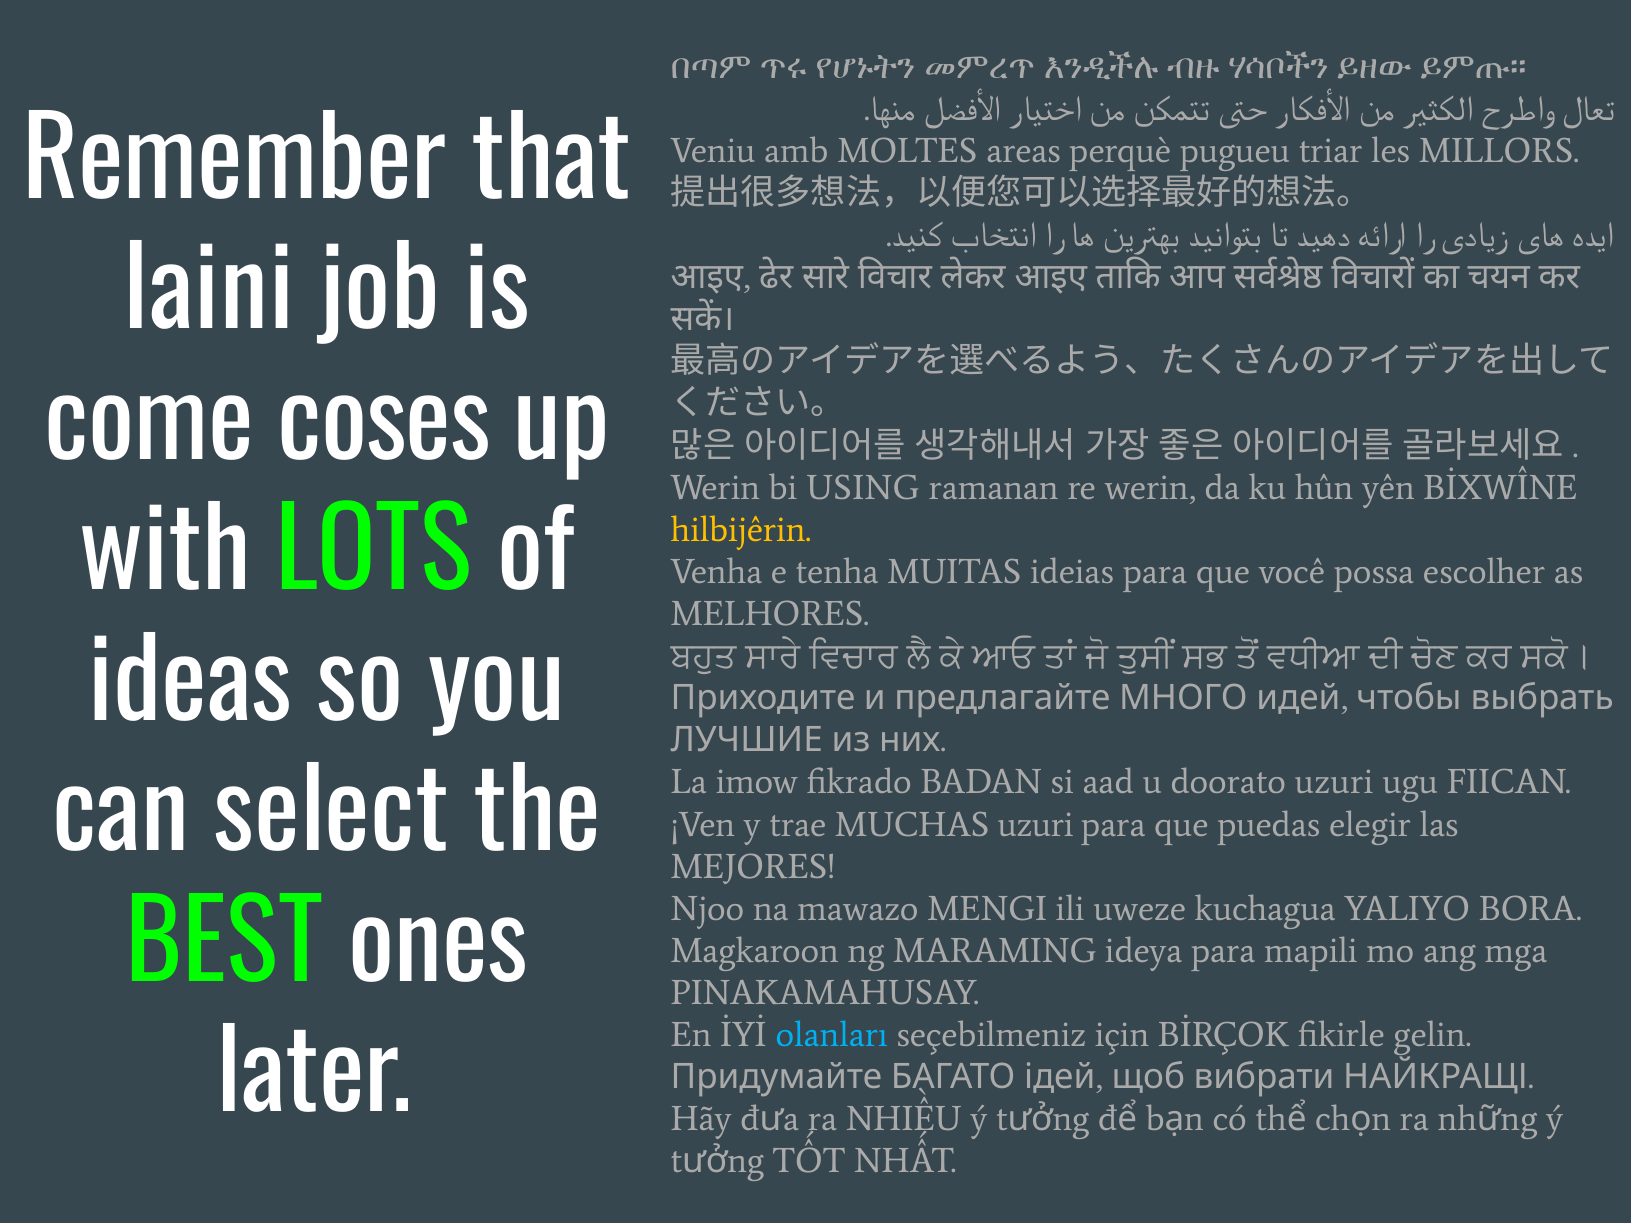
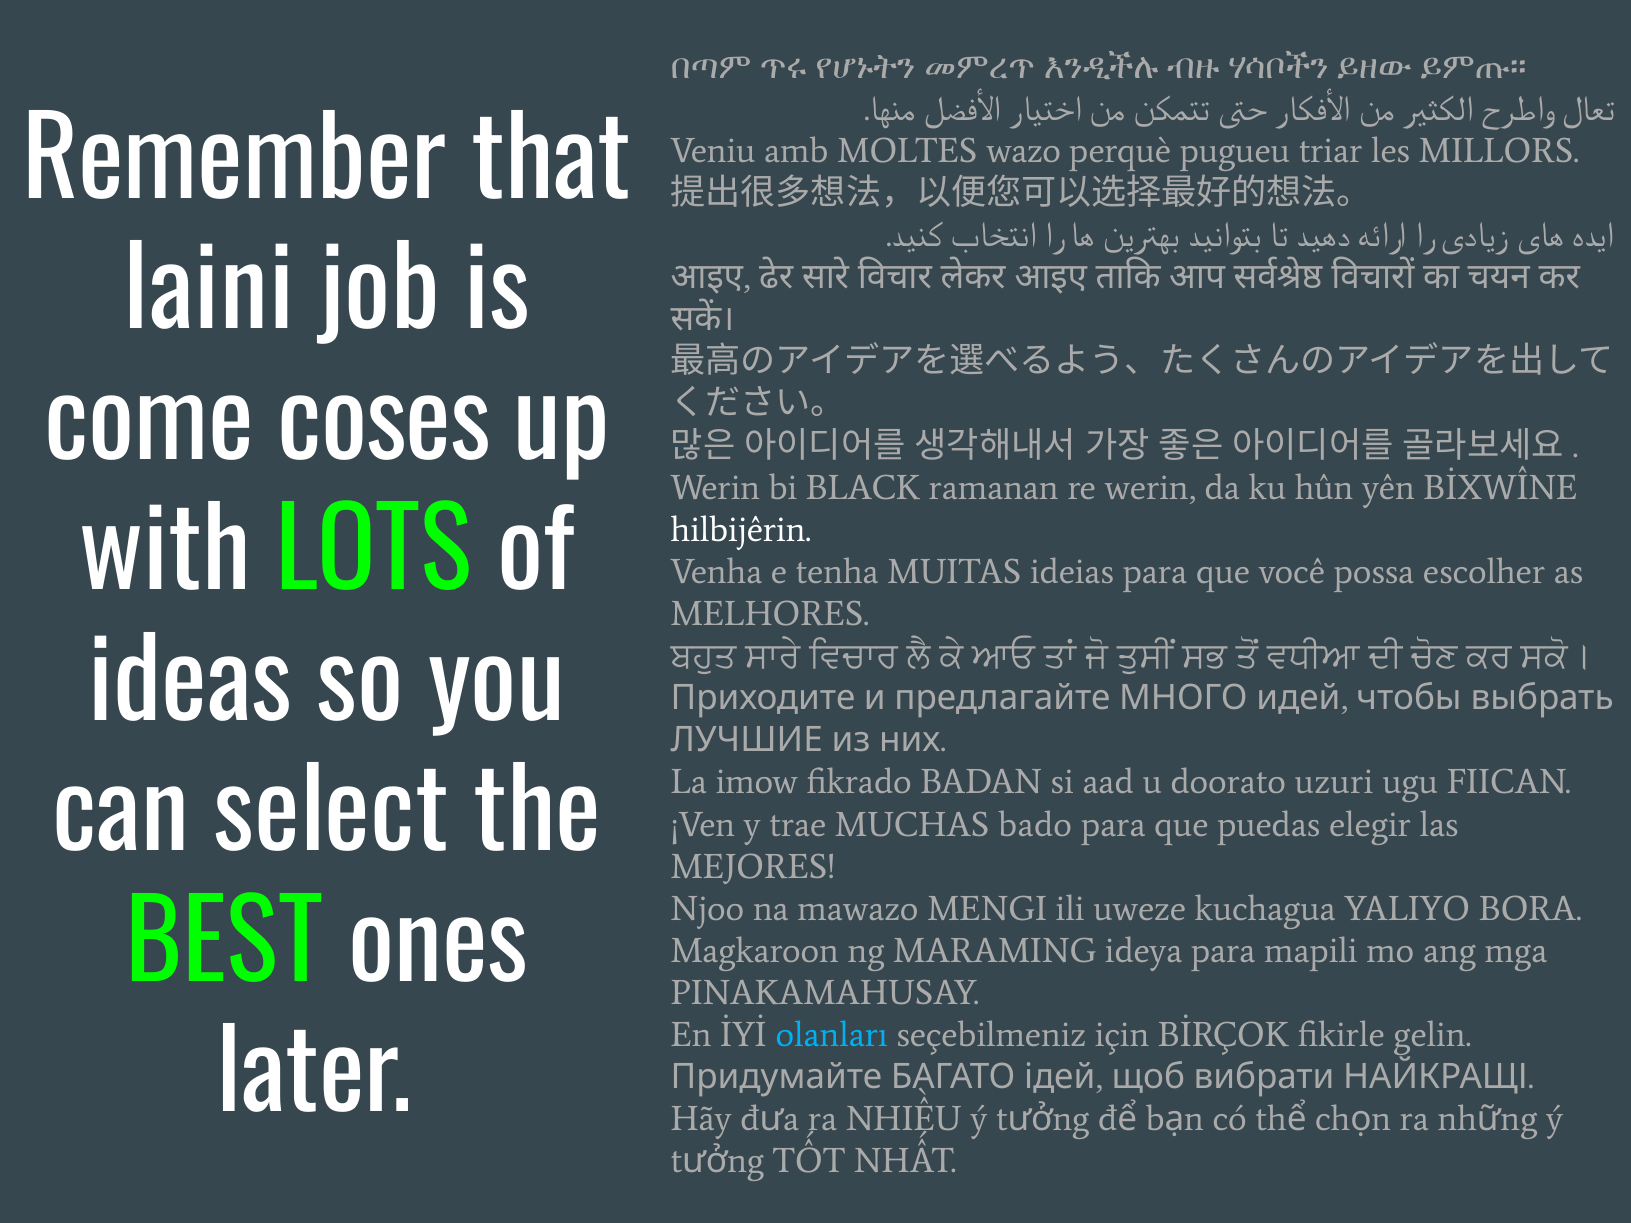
areas: areas -> wazo (1024, 151)
USING: USING -> BLACK (863, 488)
hilbijêrin colour: yellow -> white (741, 530)
MUCHAS uzuri: uzuri -> bado (1035, 825)
